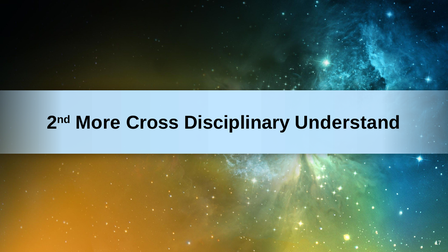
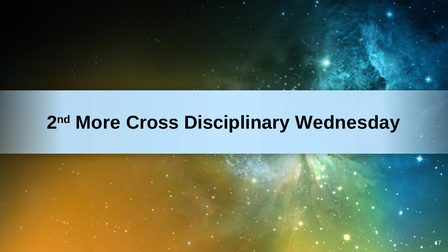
Understand: Understand -> Wednesday (348, 123)
